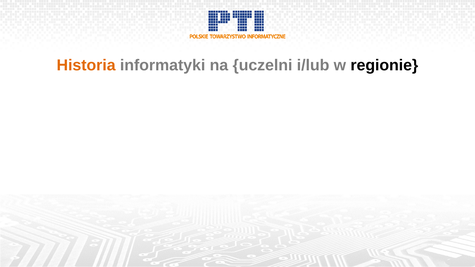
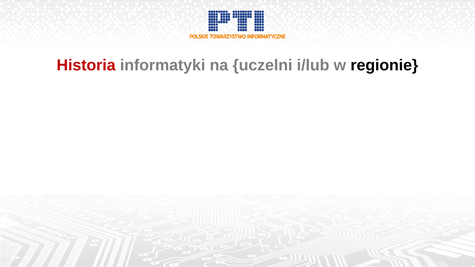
Historia colour: orange -> red (86, 65)
